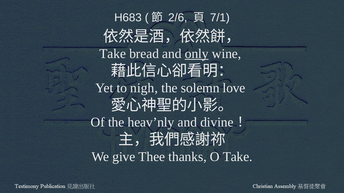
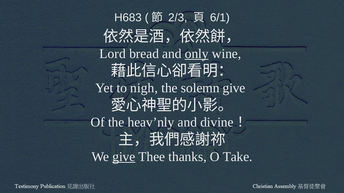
2/6: 2/6 -> 2/3 (178, 18)
7/1: 7/1 -> 6/1 (220, 18)
Take: Take -> Lord (113, 54)
solemn love: love -> give (234, 88)
give underline: none -> present (124, 157)
